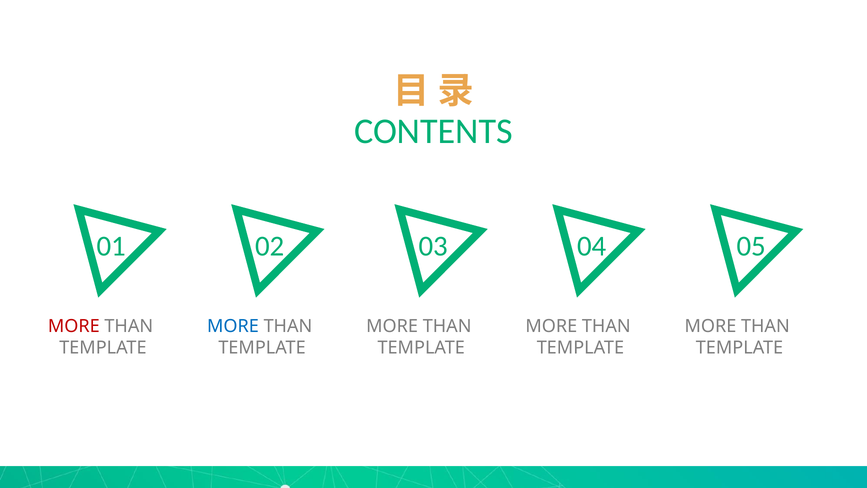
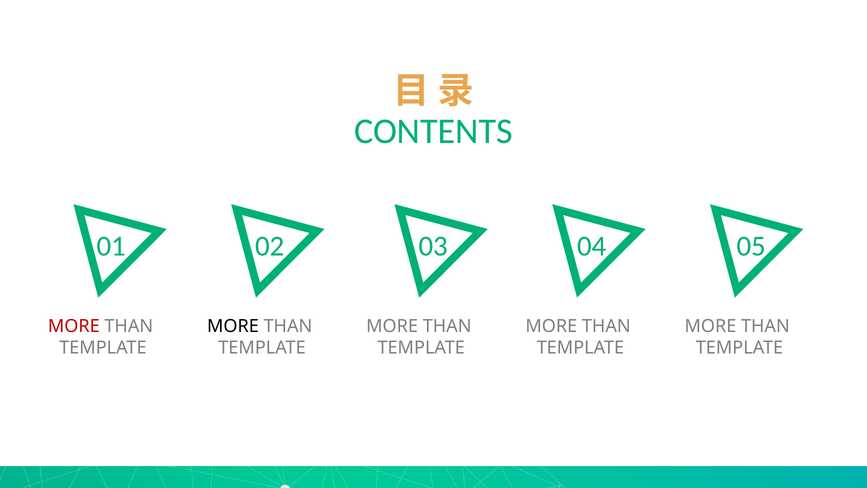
MORE colour: blue -> black (233, 326)
